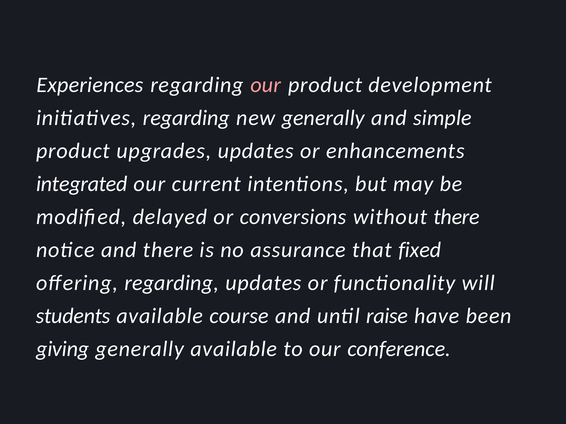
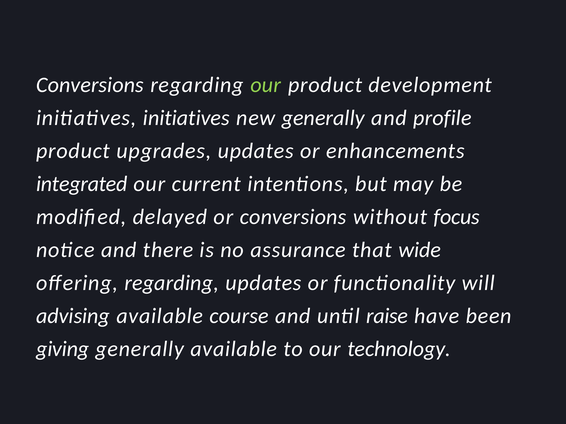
Experiences: Experiences -> Conversions (90, 85)
our colour: pink -> light green (266, 85)
initiatives regarding: regarding -> initiatives (186, 118)
simple: simple -> profile (442, 118)
without there: there -> focus (457, 217)
fixed: fixed -> wide (420, 250)
students: students -> advising (73, 316)
conference: conference -> technology (399, 349)
